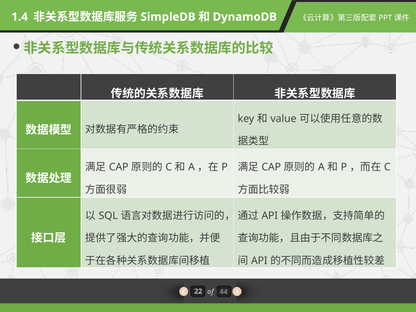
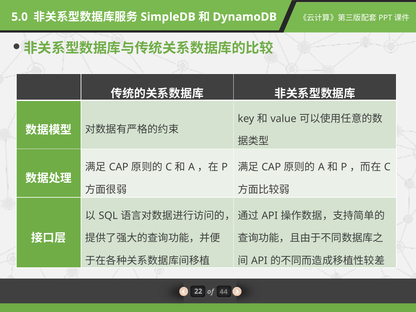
1.4: 1.4 -> 5.0 (20, 17)
